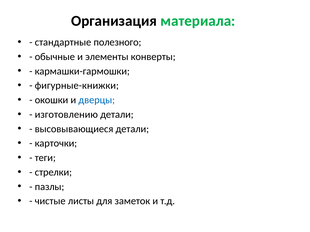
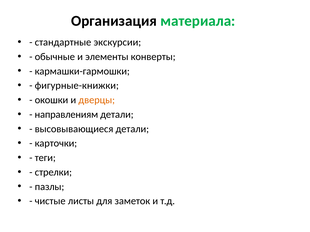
полезного: полезного -> экскурсии (117, 42)
дверцы colour: blue -> orange (97, 100)
изготовлению: изготовлению -> направлениям (66, 115)
